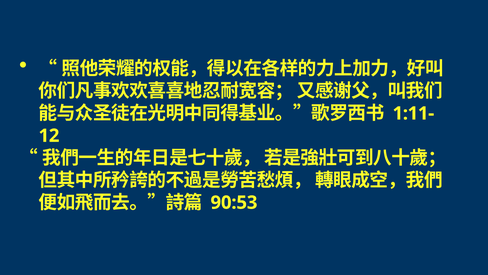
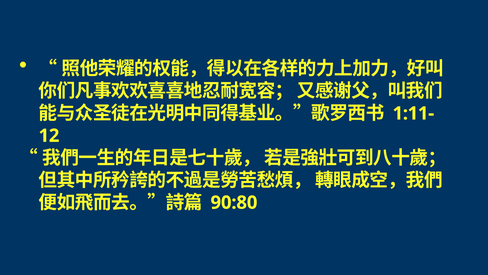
90:53: 90:53 -> 90:80 (234, 202)
